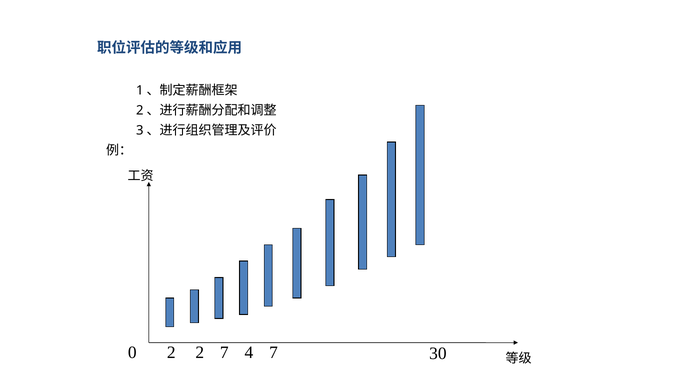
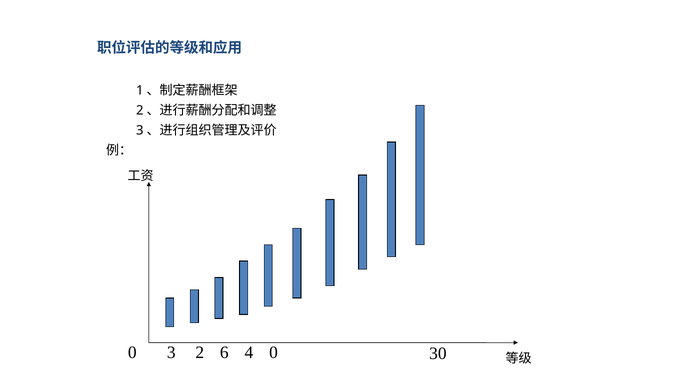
0 2: 2 -> 3 (171, 352)
2 7: 7 -> 6 (224, 352)
4 7: 7 -> 0 (274, 352)
